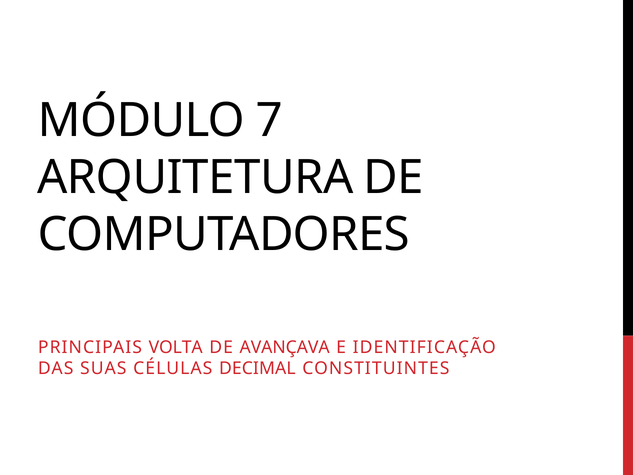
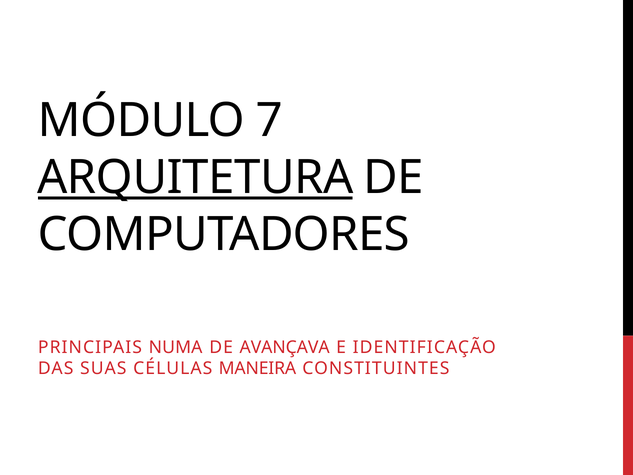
ARQUITETURA underline: none -> present (195, 177)
VOLTA: VOLTA -> NUMA (176, 347)
DECIMAL: DECIMAL -> MANEIRA (257, 368)
